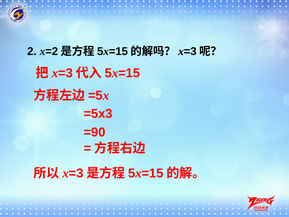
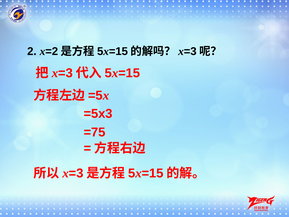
=90: =90 -> =75 (95, 132)
